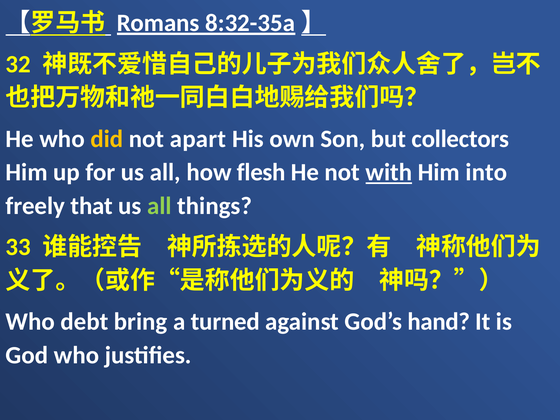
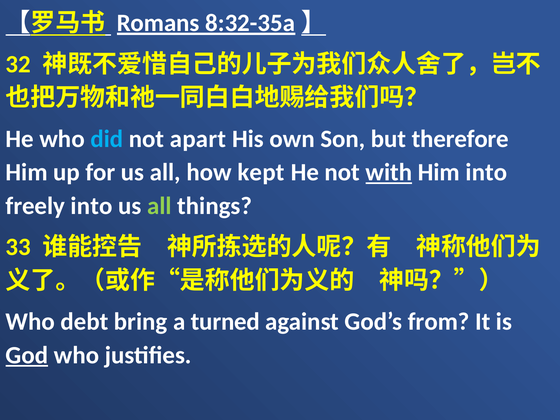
did colour: yellow -> light blue (107, 139)
collectors: collectors -> therefore (460, 139)
flesh: flesh -> kept (261, 172)
freely that: that -> into (92, 206)
hand: hand -> from (439, 322)
God underline: none -> present (27, 355)
